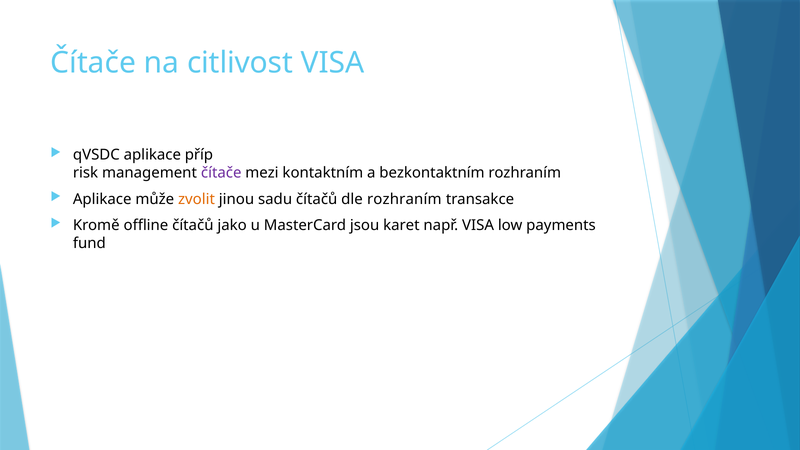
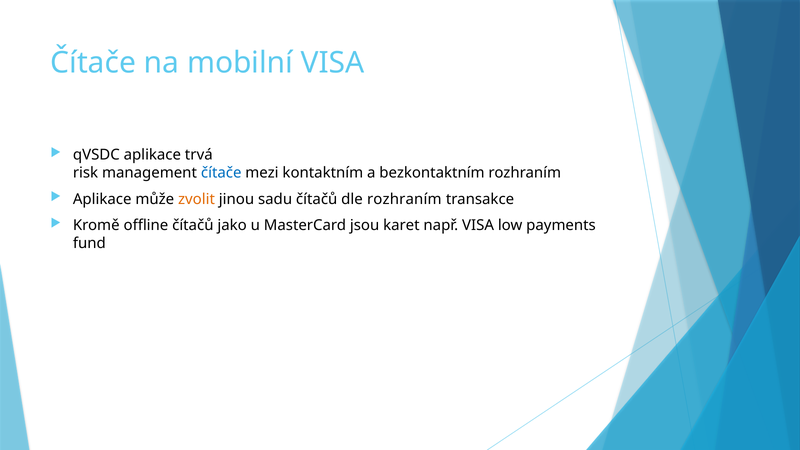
citlivost: citlivost -> mobilní (240, 63)
příp: příp -> trvá (199, 155)
čítače colour: purple -> blue (221, 173)
